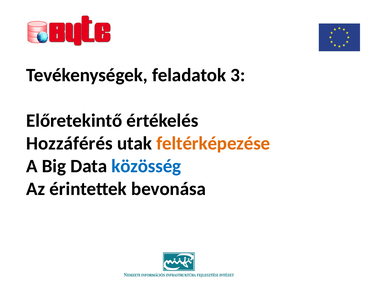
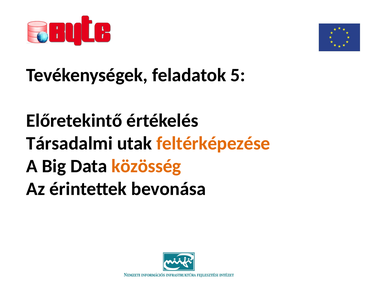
3: 3 -> 5 (238, 75)
Hozzáférés: Hozzáférés -> Társadalmi (69, 143)
közösség colour: blue -> orange (146, 166)
